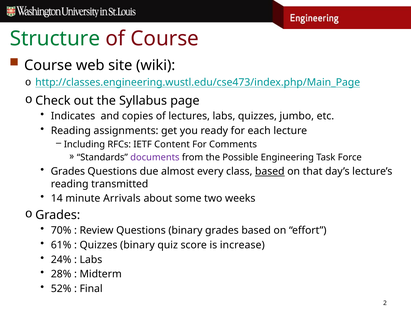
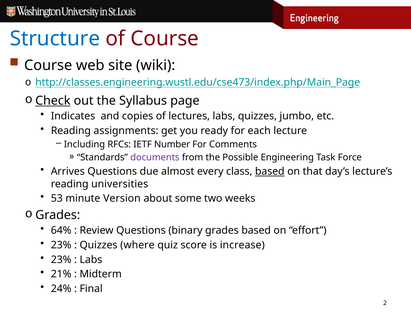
Structure colour: green -> blue (55, 39)
Check underline: none -> present (53, 100)
Content: Content -> Number (172, 144)
Grades: Grades -> Arrives (68, 171)
transmitted: transmitted -> universities (120, 184)
14: 14 -> 53 (57, 198)
Arrivals: Arrivals -> Version (122, 198)
70%: 70% -> 64% (61, 230)
61%: 61% -> 23% (61, 245)
Quizzes binary: binary -> where (137, 245)
24%: 24% -> 23% (61, 259)
28%: 28% -> 21% (61, 274)
52%: 52% -> 24% (61, 288)
